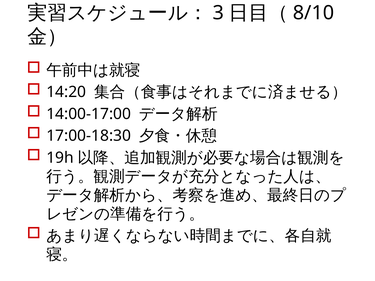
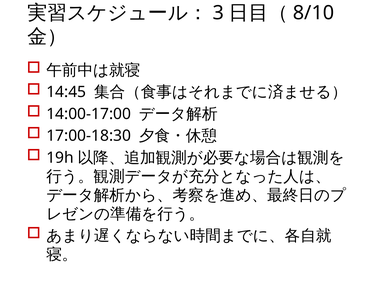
14:20: 14:20 -> 14:45 (66, 92)
